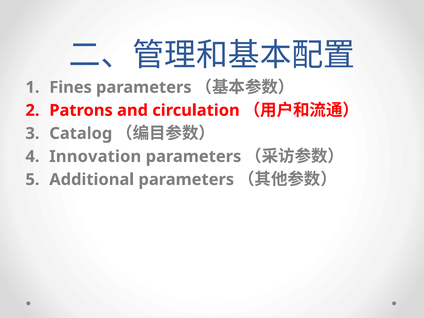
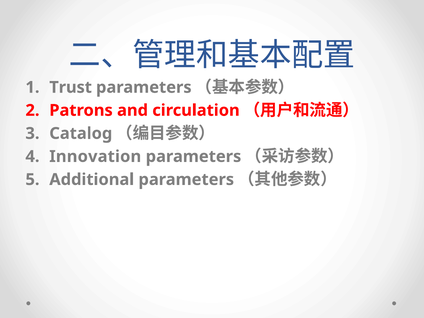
Fines: Fines -> Trust (71, 87)
